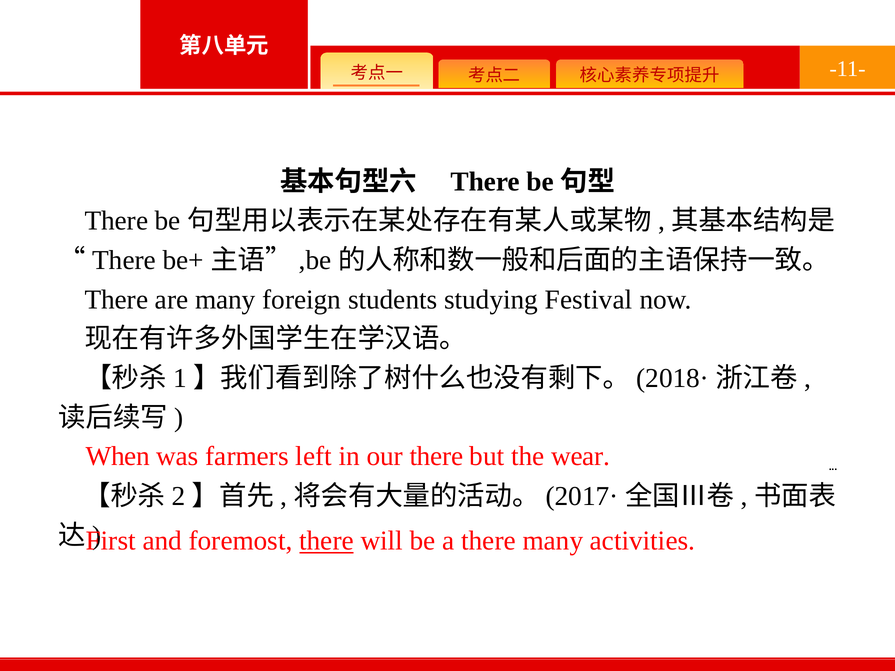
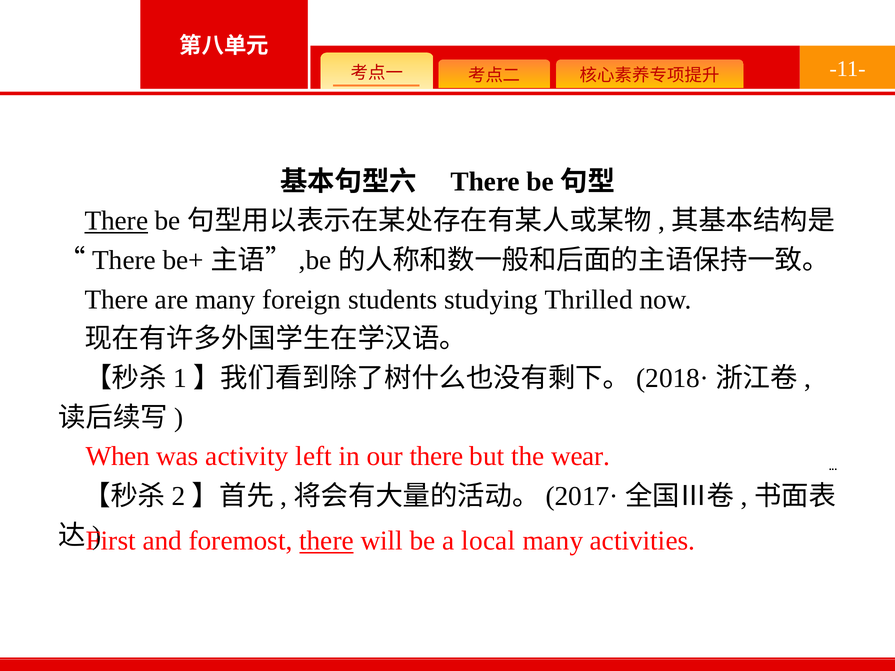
There underline: none -> present (116, 221)
Festival: Festival -> Thrilled (589, 300)
farmers: farmers -> activity (247, 457)
a there: there -> local (488, 541)
